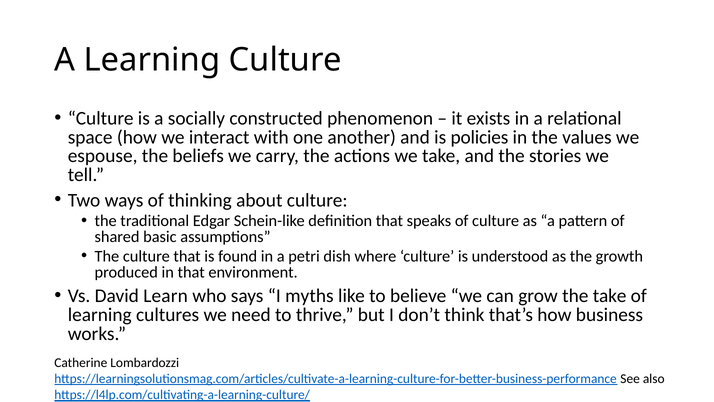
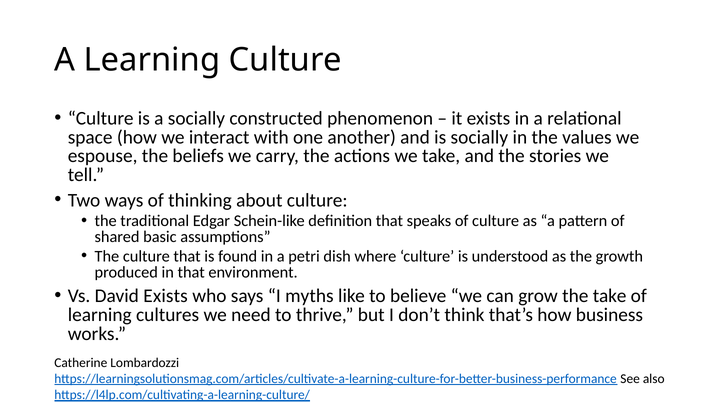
is policies: policies -> socially (479, 137)
David Learn: Learn -> Exists (166, 296)
